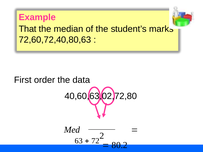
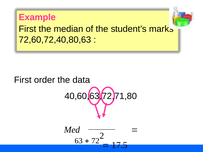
That: That -> First (28, 29)
40,60,63,02,72,80: 40,60,63,02,72,80 -> 40,60,63,72,71,80 (101, 96)
80.2: 80.2 -> 17.5 (120, 145)
